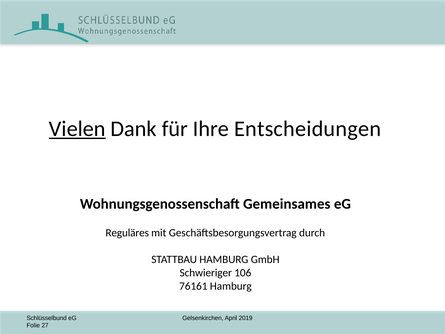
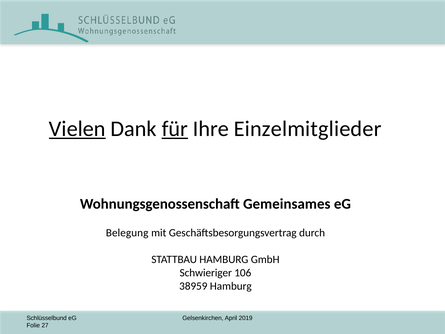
für underline: none -> present (175, 129)
Entscheidungen: Entscheidungen -> Einzelmitglieder (308, 129)
Reguläres: Reguläres -> Belegung (127, 233)
76161: 76161 -> 38959 (193, 286)
